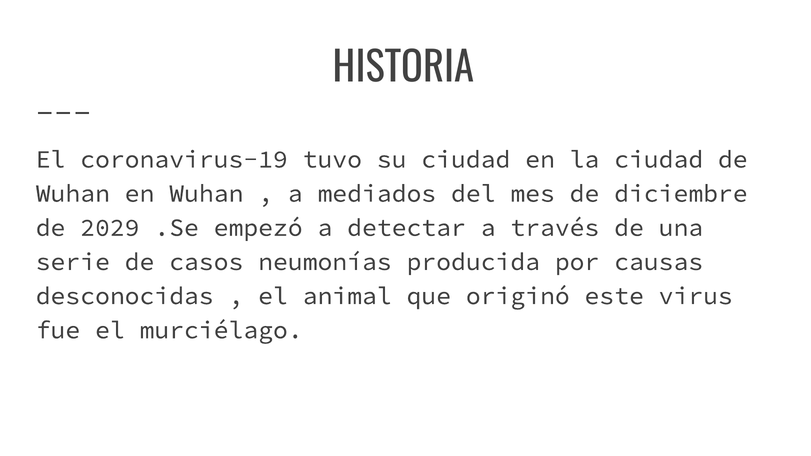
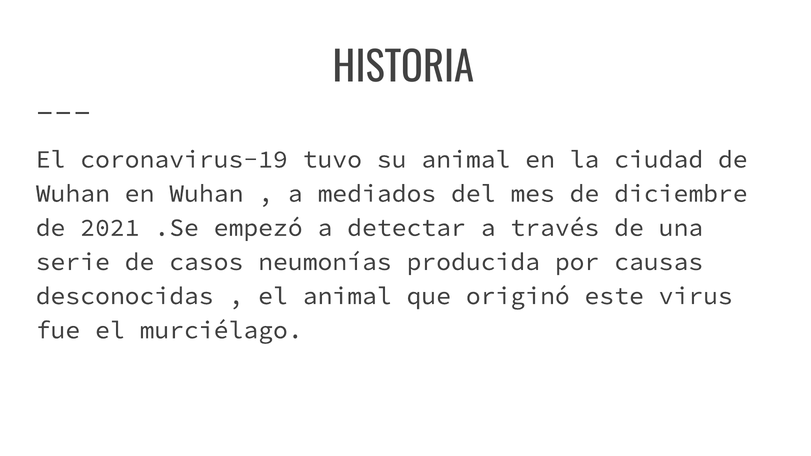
su ciudad: ciudad -> animal (466, 159)
2029: 2029 -> 2021 (110, 228)
